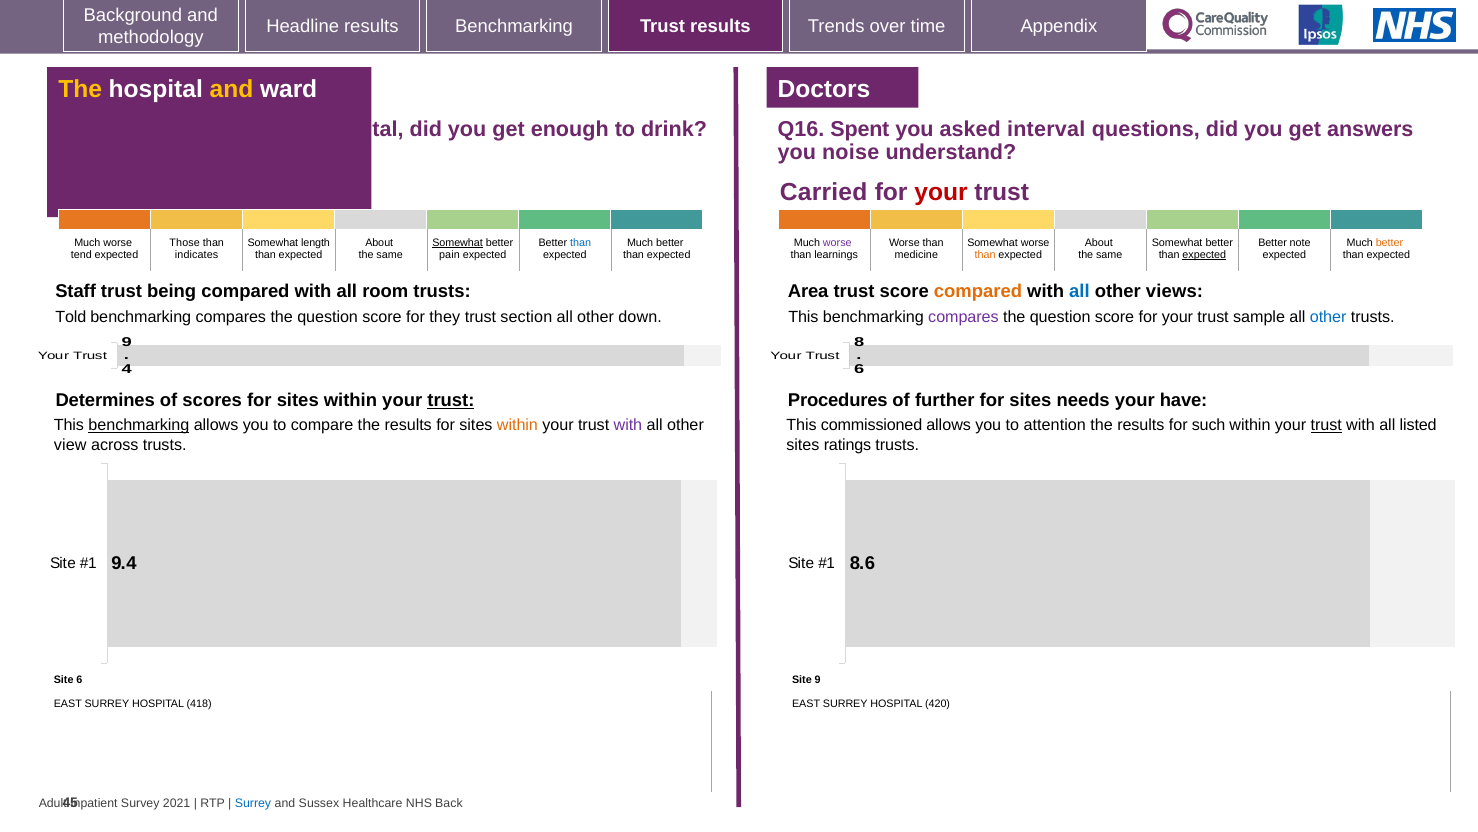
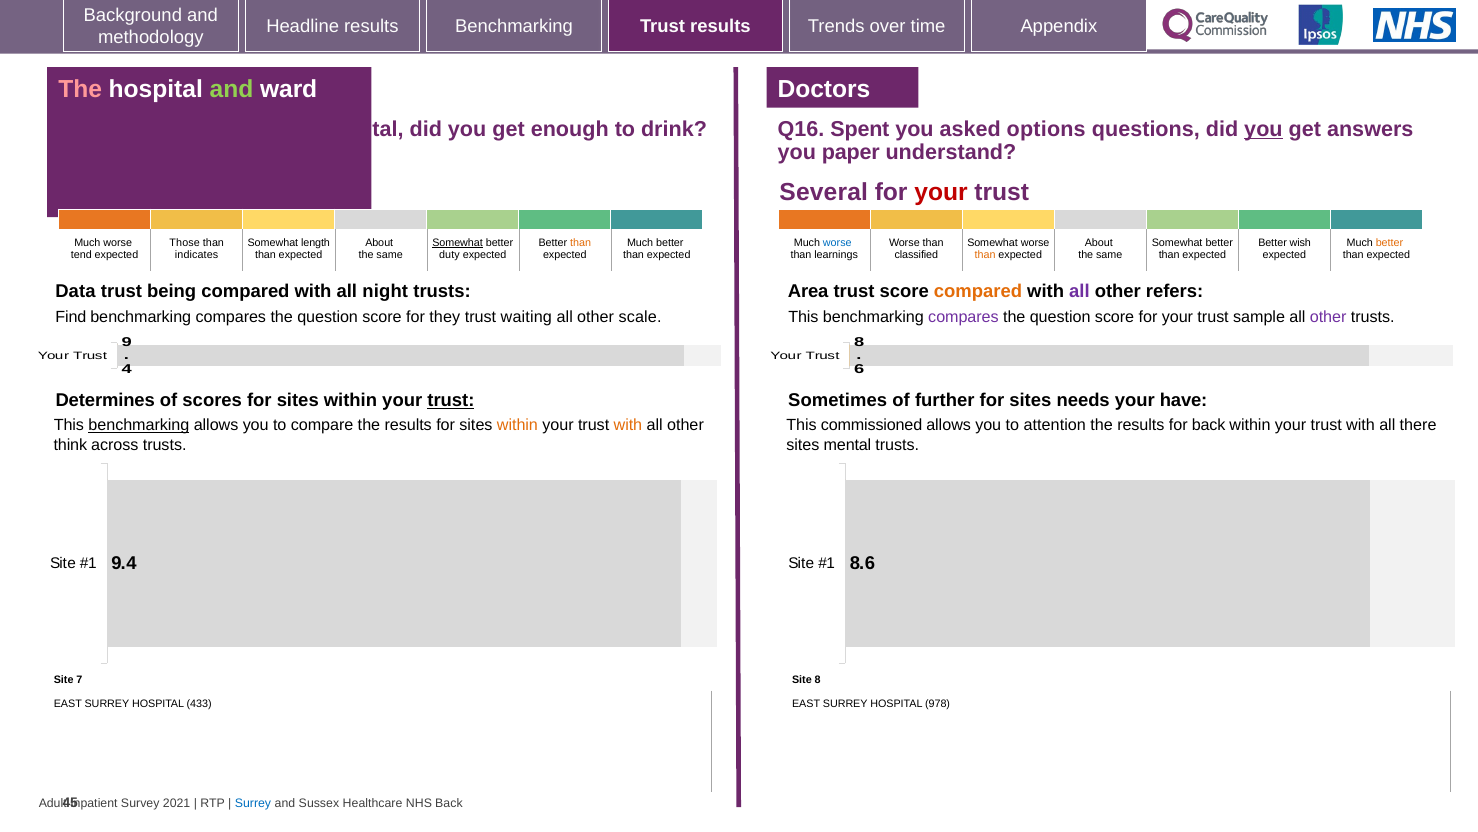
The colour: yellow -> pink (80, 89)
and colour: yellow -> light green (231, 89)
interval: interval -> options (1046, 129)
you underline: none -> present (1263, 129)
noise: noise -> paper (851, 152)
Carried: Carried -> Several (824, 192)
than colour: blue -> orange (581, 243)
worse colour: purple -> blue (837, 243)
note: note -> wish (1300, 243)
pain: pain -> duty (449, 255)
medicine: medicine -> classified (916, 255)
expected underline: present -> none (1204, 255)
Staff: Staff -> Data (75, 291)
room: room -> night (385, 291)
all colour: blue -> purple (1079, 291)
views: views -> refers (1175, 291)
Told: Told -> Find (71, 317)
section: section -> waiting (526, 317)
down: down -> scale (640, 317)
other colour: blue -> purple (1328, 317)
Procedures: Procedures -> Sometimes (838, 400)
with colour: purple -> orange (628, 425)
for such: such -> back (1209, 425)
trust underline: present -> none (1326, 425)
listed: listed -> there (1418, 425)
view: view -> think (70, 444)
ratings: ratings -> mental (847, 444)
Site 6: 6 -> 7 (79, 680)
Site 9: 9 -> 8 (818, 680)
418: 418 -> 433 (199, 704)
420: 420 -> 978 (938, 704)
